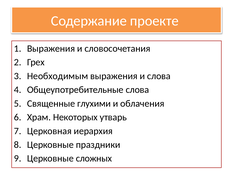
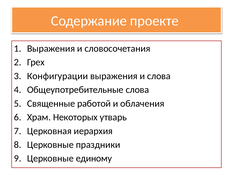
Необходимым: Необходимым -> Конфигурации (58, 76)
глухими: глухими -> работой (94, 103)
сложных: сложных -> единому (94, 158)
